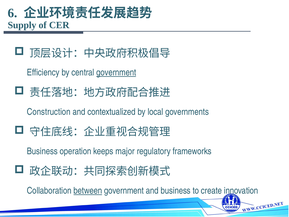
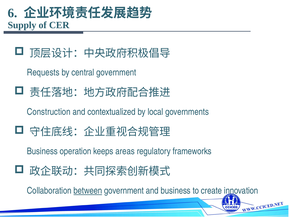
Efficiency: Efficiency -> Requests (43, 72)
government underline: present -> none (116, 72)
major: major -> areas (125, 151)
